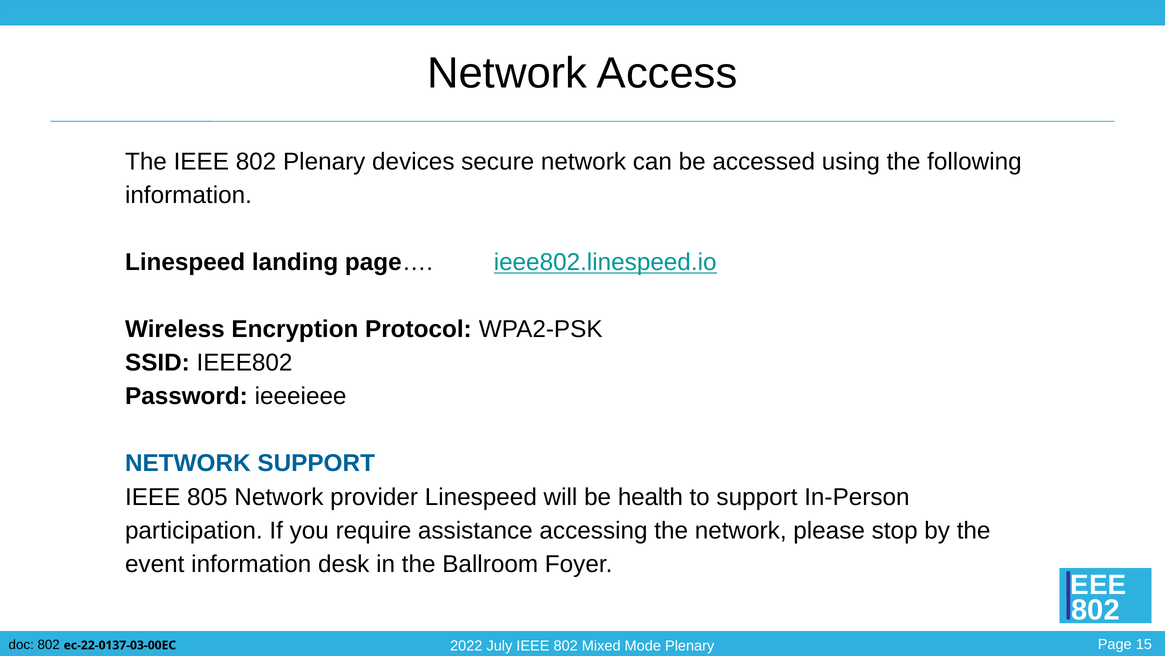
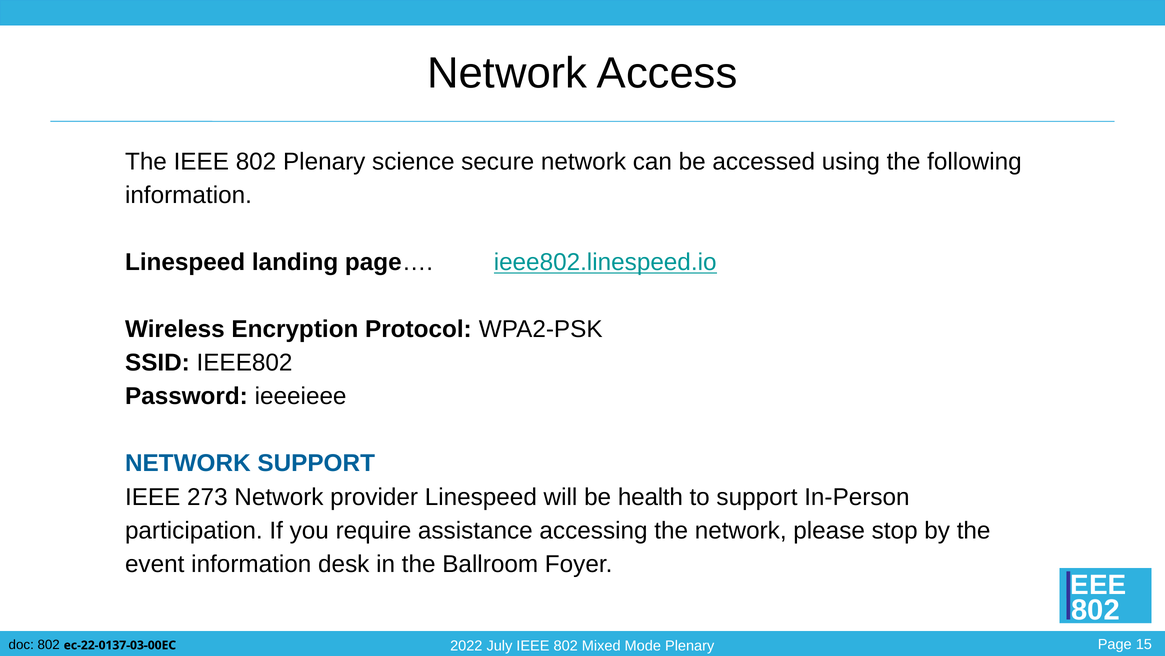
devices: devices -> science (413, 161)
805: 805 -> 273 (207, 496)
